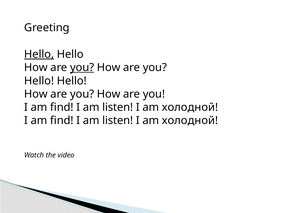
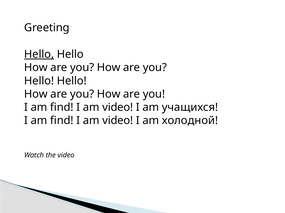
you underline: present -> none (82, 68)
listen: listen -> video (118, 108)
холодной: холодной -> учащихся (190, 108)
listen: listen -> video (118, 121)
